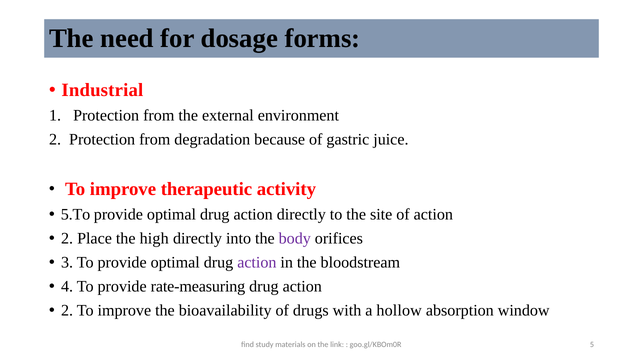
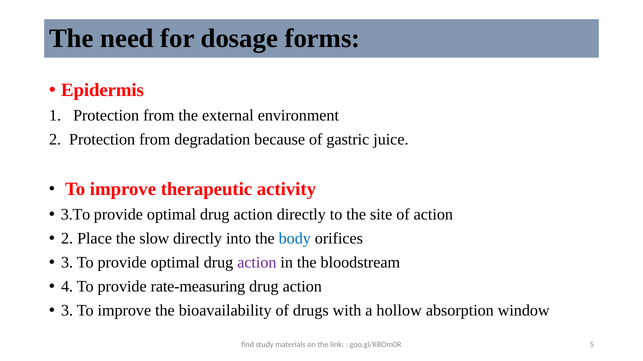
Industrial: Industrial -> Epidermis (102, 90)
5.To: 5.To -> 3.To (76, 215)
high: high -> slow (154, 239)
body colour: purple -> blue (295, 239)
2: 2 -> 3 (67, 311)
